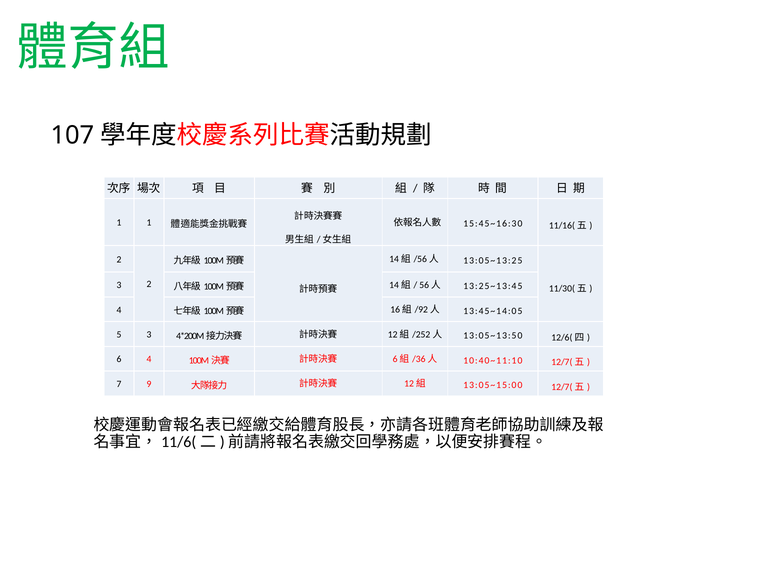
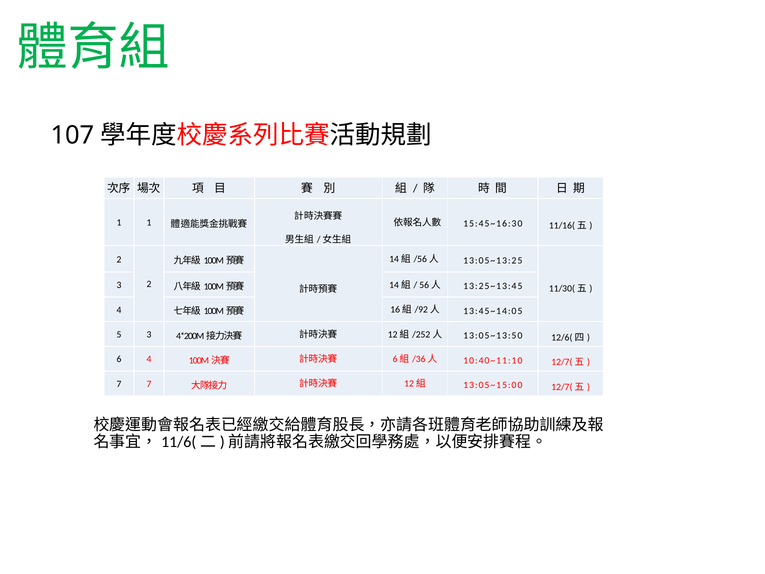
7 9: 9 -> 7 (149, 384)
